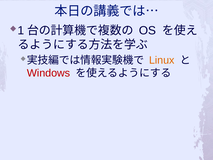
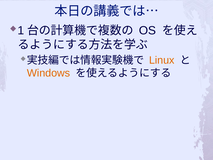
Windows colour: red -> orange (49, 73)
